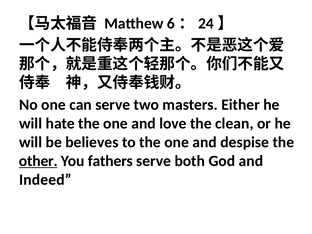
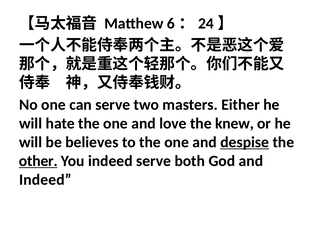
clean: clean -> knew (234, 123)
despise underline: none -> present (245, 142)
You fathers: fathers -> indeed (110, 161)
